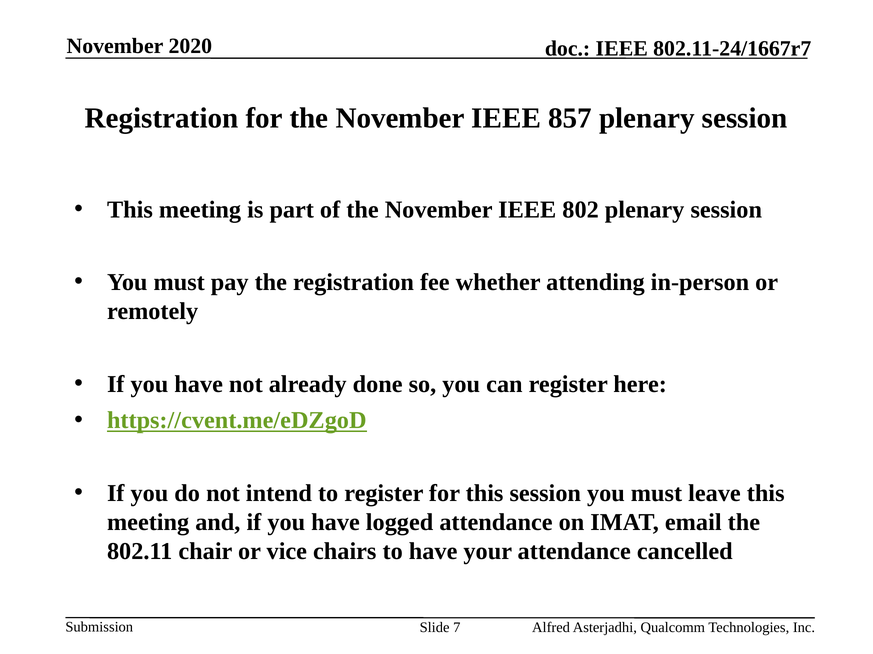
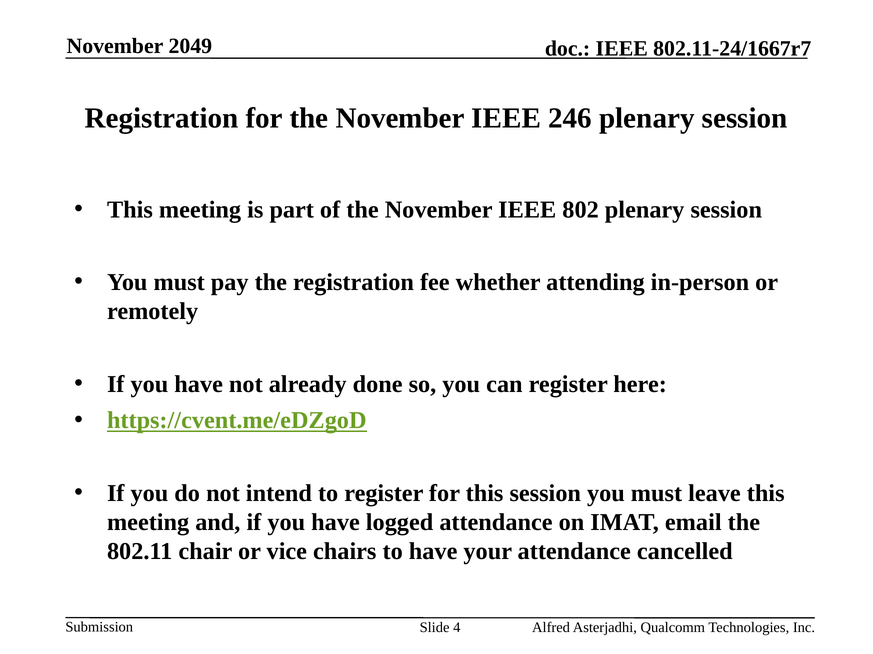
2020: 2020 -> 2049 (190, 46)
857: 857 -> 246 (570, 118)
7: 7 -> 4 (457, 628)
